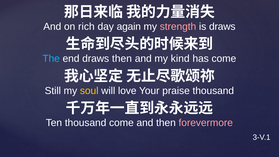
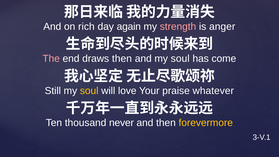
is draws: draws -> anger (222, 26)
The colour: light blue -> pink (51, 59)
and my kind: kind -> soul (180, 59)
praise thousand: thousand -> whatever (213, 91)
thousand come: come -> never (121, 123)
forevermore colour: pink -> yellow (206, 123)
